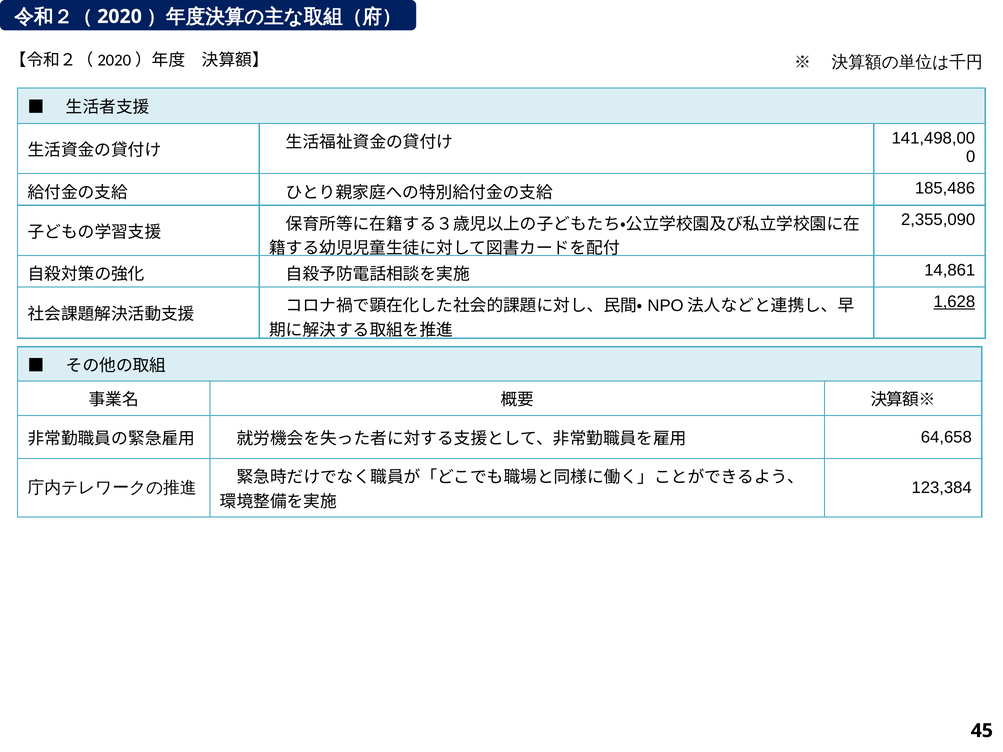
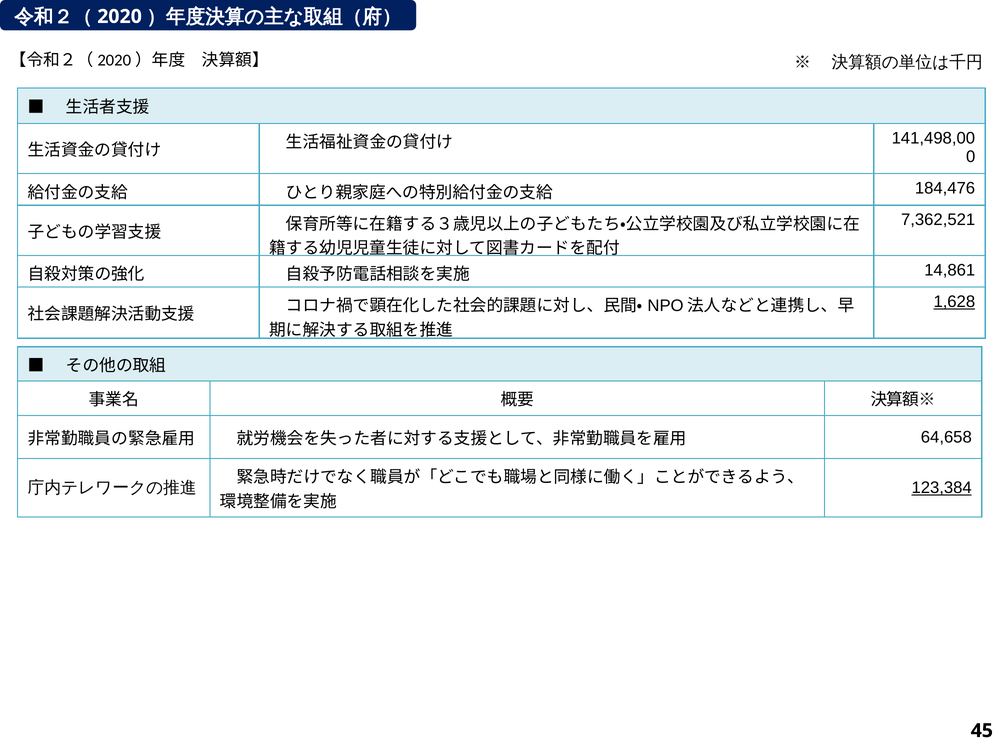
185,486: 185,486 -> 184,476 (945, 188)
2,355,090: 2,355,090 -> 7,362,521 (938, 220)
123,384 underline: none -> present (942, 488)
